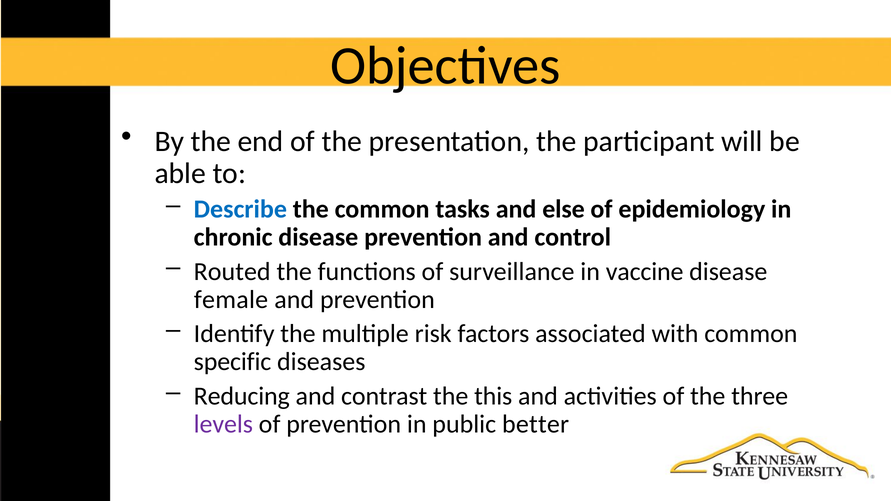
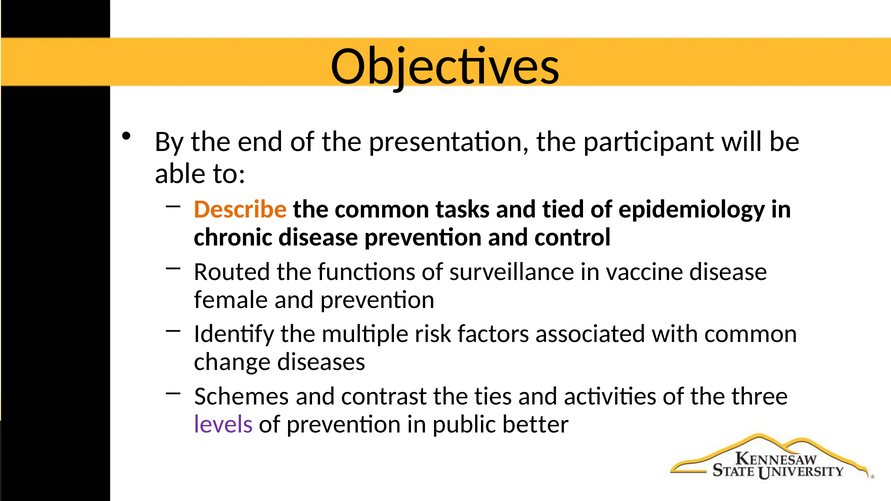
Describe colour: blue -> orange (240, 209)
else: else -> tied (563, 209)
specific: specific -> change (232, 362)
Reducing: Reducing -> Schemes (242, 396)
this: this -> ties (493, 396)
